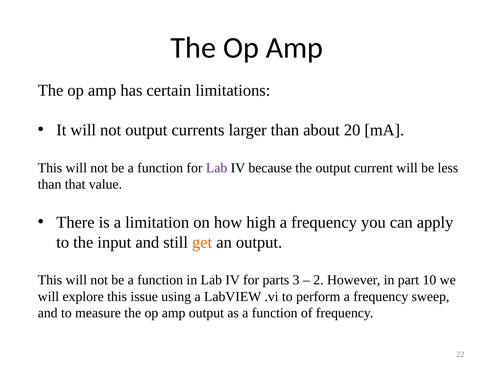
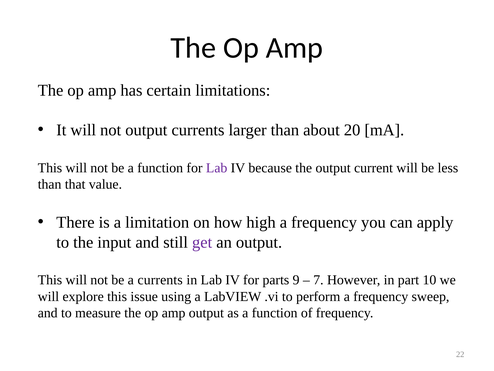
get colour: orange -> purple (202, 242)
function: function -> currents (160, 280)
3: 3 -> 9 (296, 280)
2: 2 -> 7 (318, 280)
